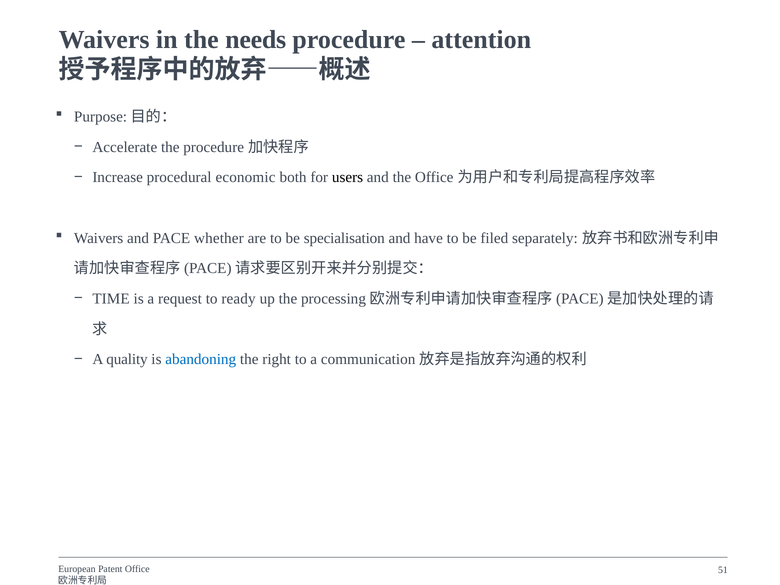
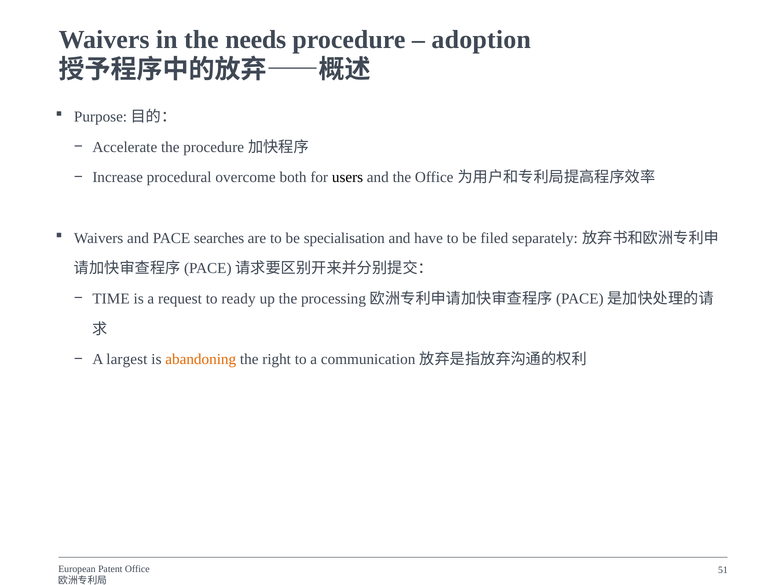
attention: attention -> adoption (481, 40)
economic: economic -> overcome (246, 177)
whether: whether -> searches (219, 238)
quality: quality -> largest (127, 359)
abandoning colour: blue -> orange (201, 359)
